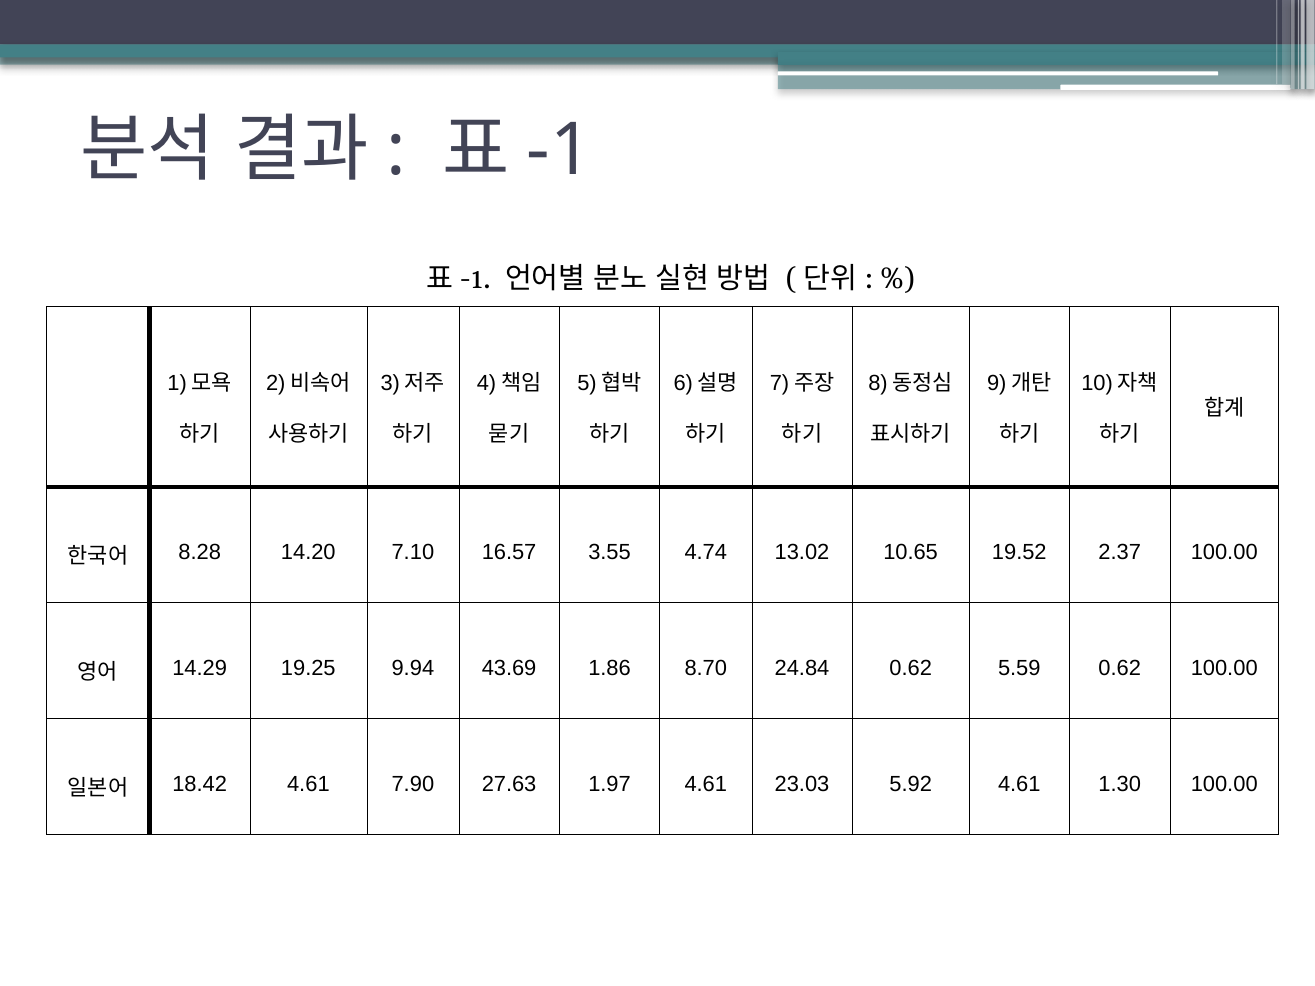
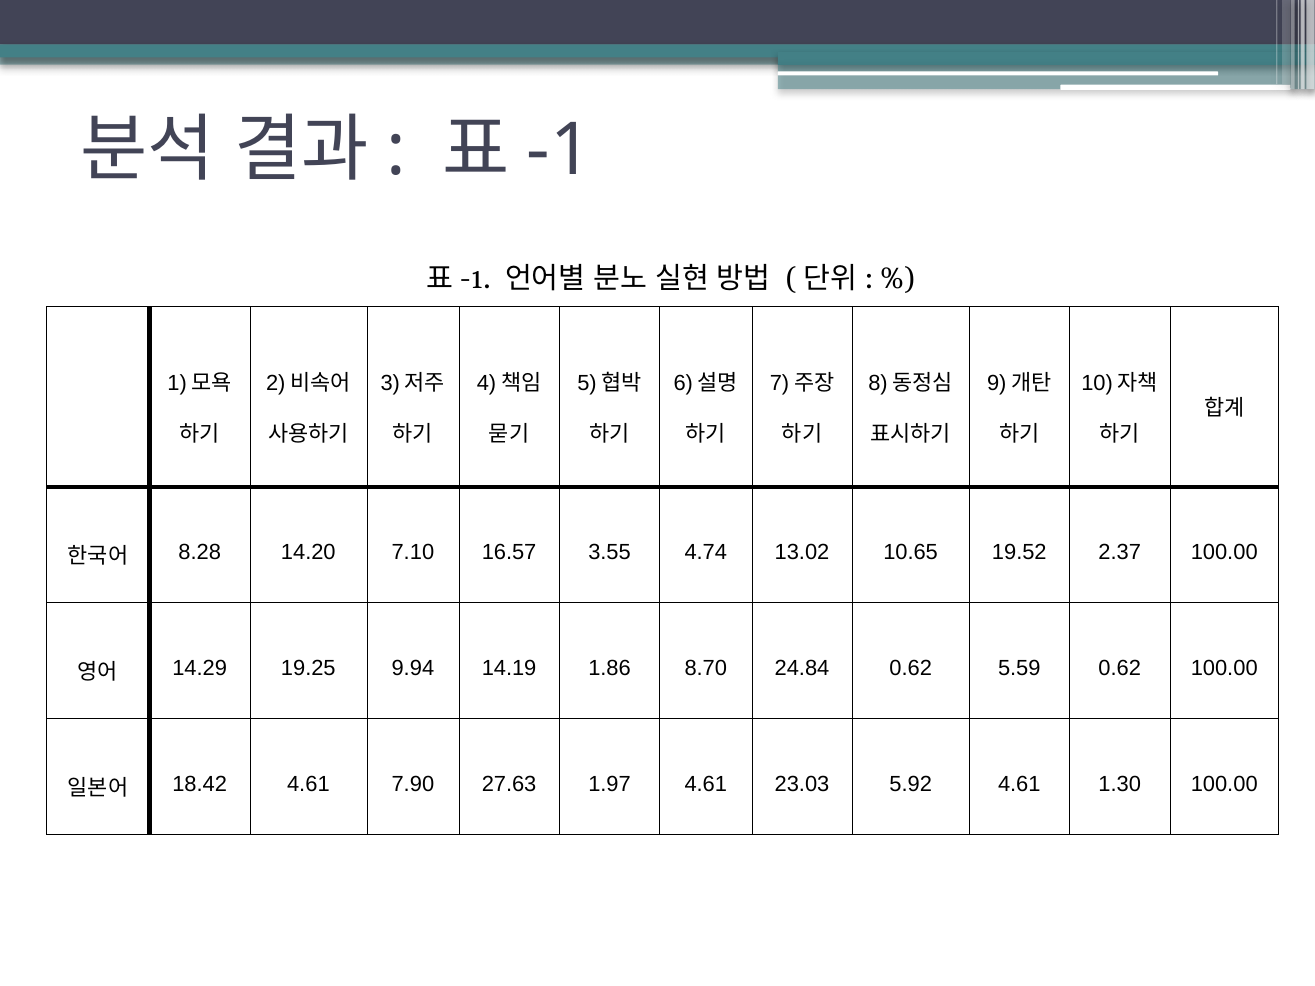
43.69: 43.69 -> 14.19 (509, 669)
